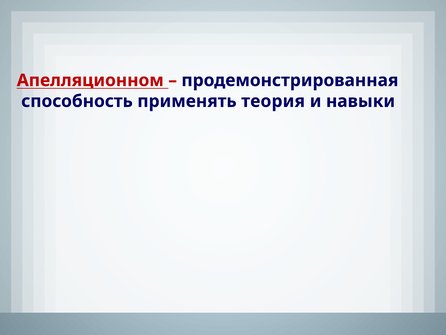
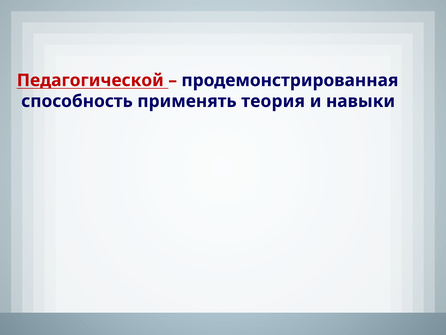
Апелляционном: Апелляционном -> Педагогической (90, 80)
